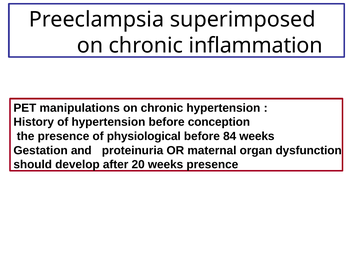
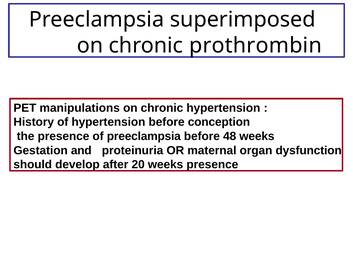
inflammation: inflammation -> prothrombin (255, 45)
of physiological: physiological -> preeclampsia (144, 136)
84: 84 -> 48 (230, 136)
